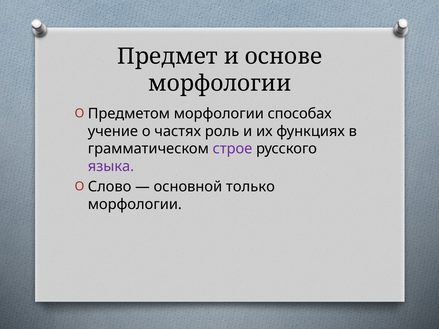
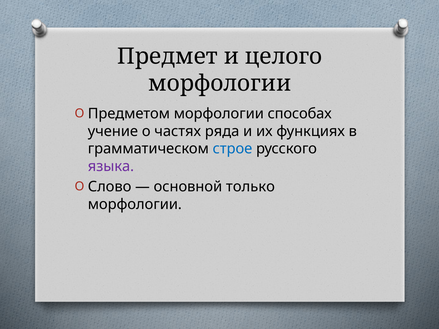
основе: основе -> целого (284, 57)
роль: роль -> ряда (222, 131)
строе colour: purple -> blue (232, 149)
